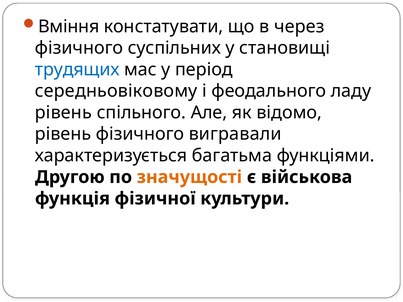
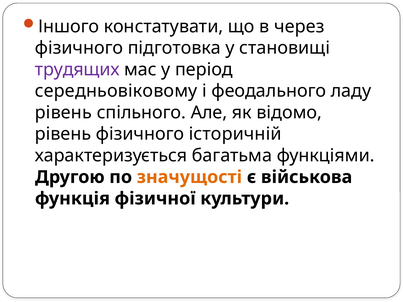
Вміння: Вміння -> Іншого (69, 27)
суспільних: суспільних -> підготовка (174, 48)
трудящих colour: blue -> purple (77, 70)
вигравали: вигравали -> історичній (235, 134)
